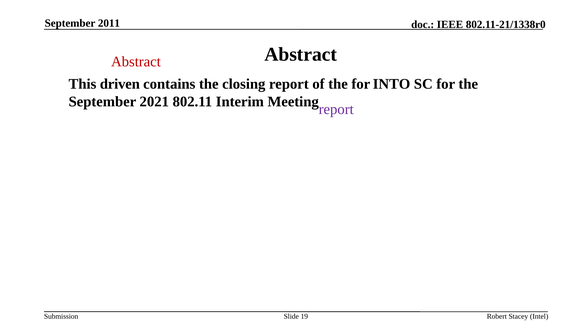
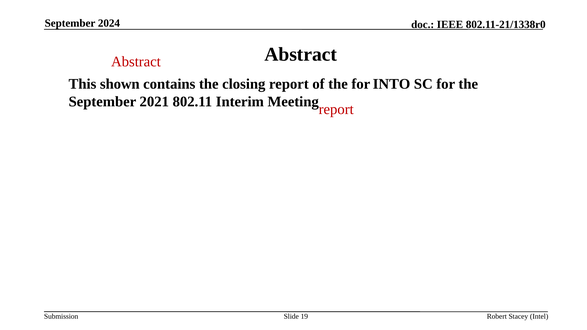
2011: 2011 -> 2024 (109, 23)
driven: driven -> shown (120, 84)
report colour: purple -> red (336, 109)
